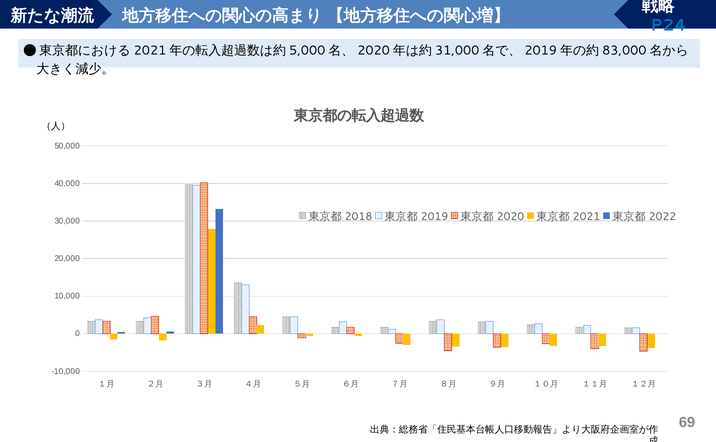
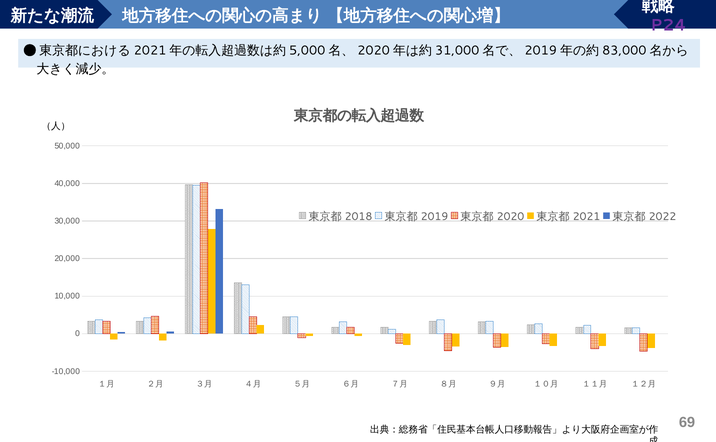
P24 colour: blue -> purple (668, 25)
